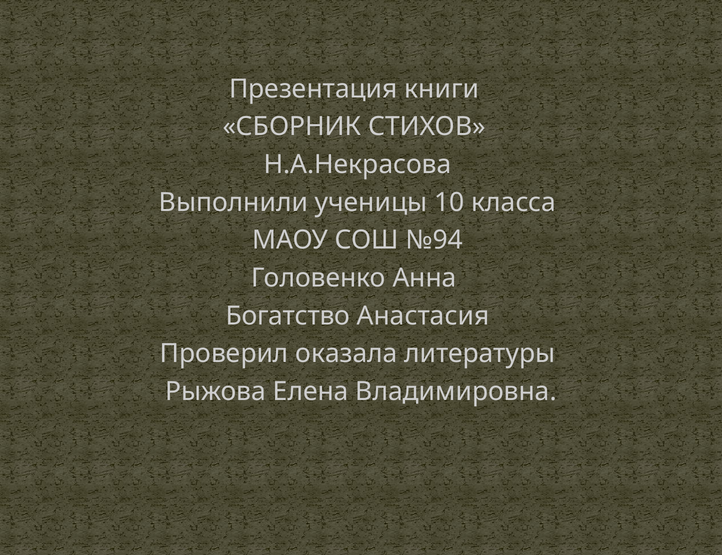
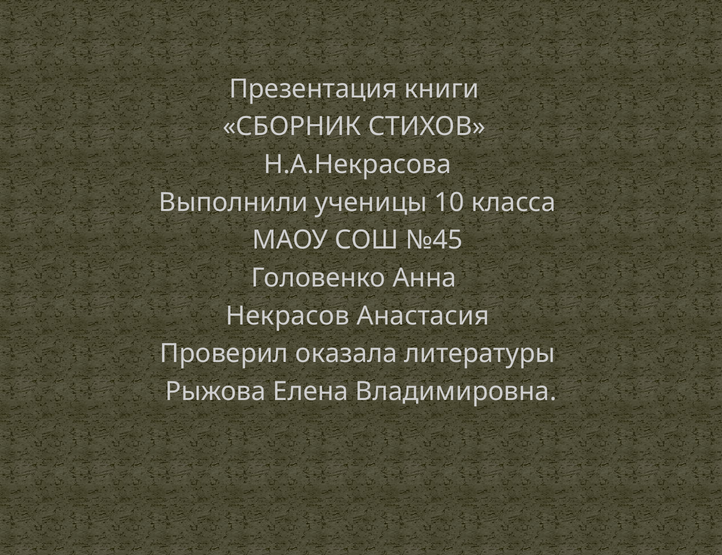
№94: №94 -> №45 (434, 240)
Богатство: Богатство -> Некрасов (288, 316)
